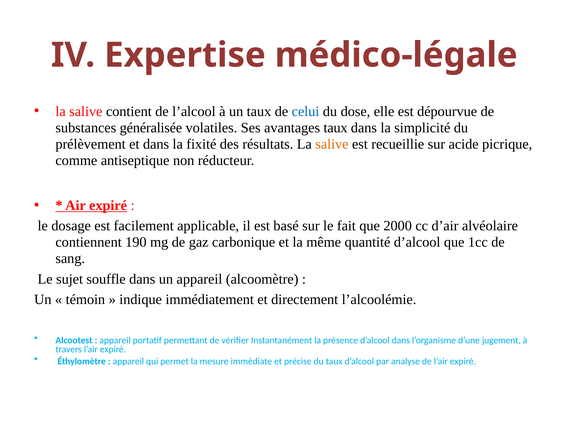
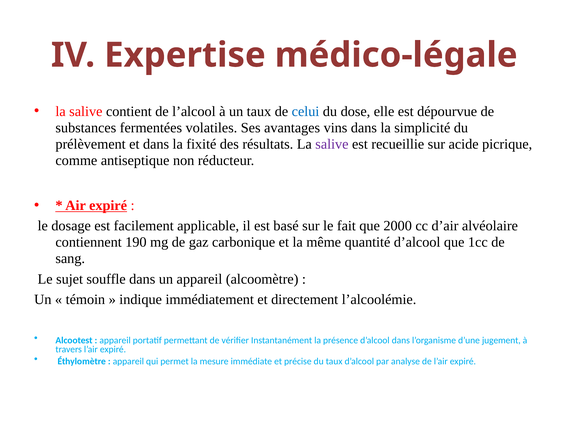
généralisée: généralisée -> fermentées (151, 128)
avantages taux: taux -> vins (336, 128)
salive colour: orange -> purple (332, 144)
